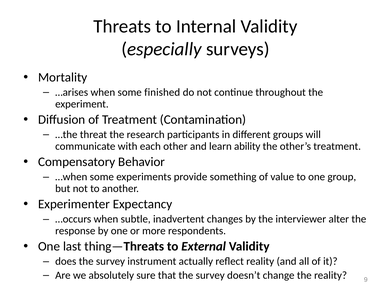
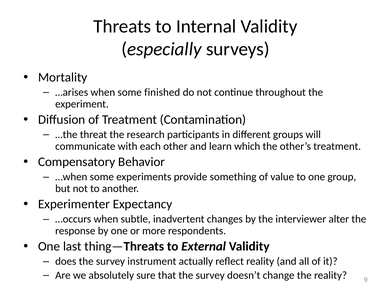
ability: ability -> which (247, 146)
